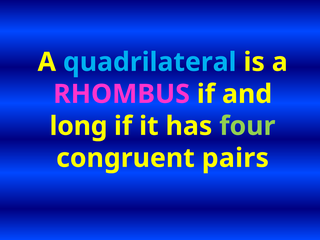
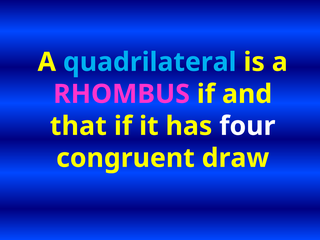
long: long -> that (78, 126)
four colour: light green -> white (247, 126)
pairs: pairs -> draw (235, 158)
